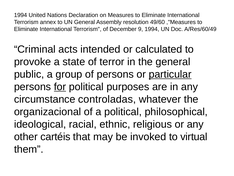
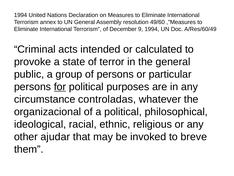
particular underline: present -> none (170, 74)
cartéis: cartéis -> ajudar (55, 136)
virtual: virtual -> breve (194, 136)
